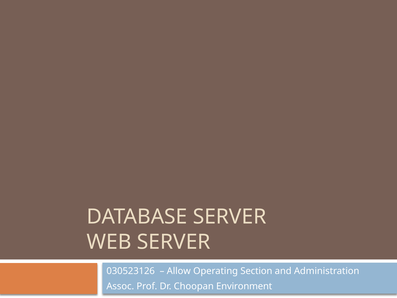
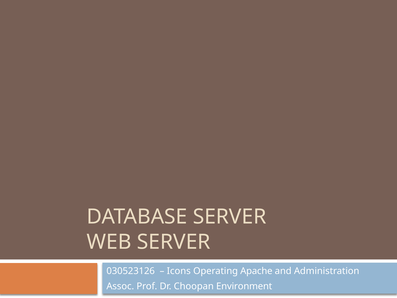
Allow: Allow -> Icons (179, 271)
Section: Section -> Apache (256, 271)
